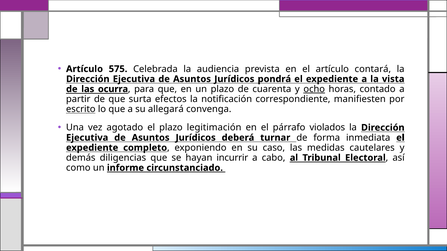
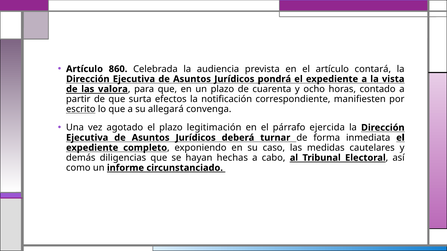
575: 575 -> 860 (118, 69)
ocurra: ocurra -> valora (113, 89)
ocho underline: present -> none (314, 89)
violados: violados -> ejercida (327, 128)
incurrir: incurrir -> hechas (232, 158)
